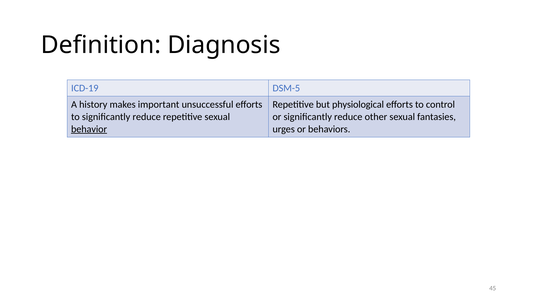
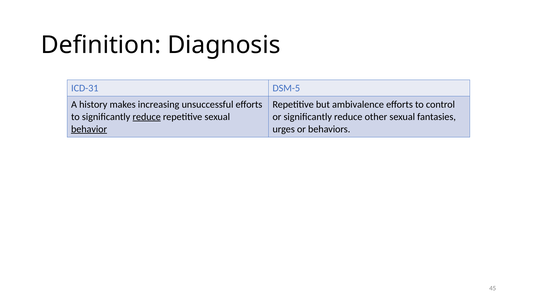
ICD-19: ICD-19 -> ICD-31 (85, 88)
important: important -> increasing (159, 104)
physiological: physiological -> ambivalence (358, 104)
reduce underline: none -> present (147, 117)
